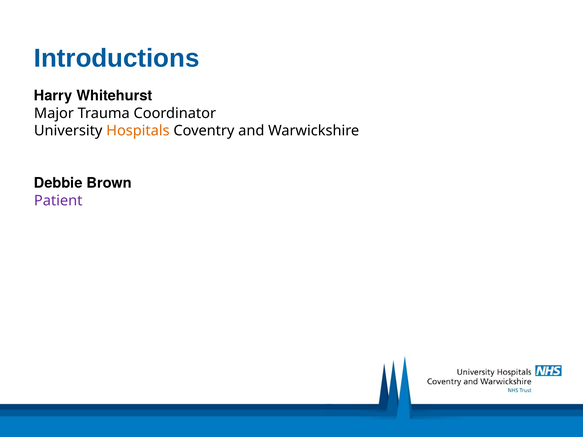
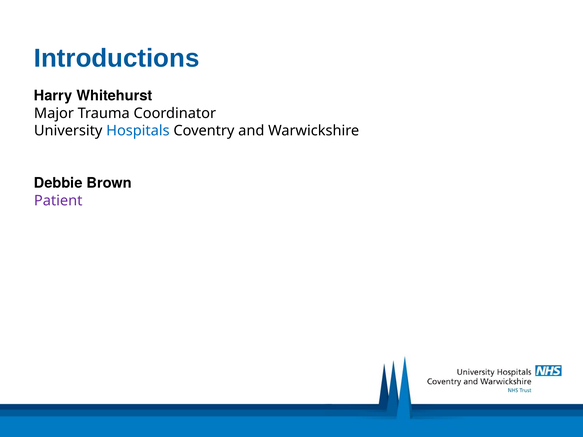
Hospitals colour: orange -> blue (138, 131)
